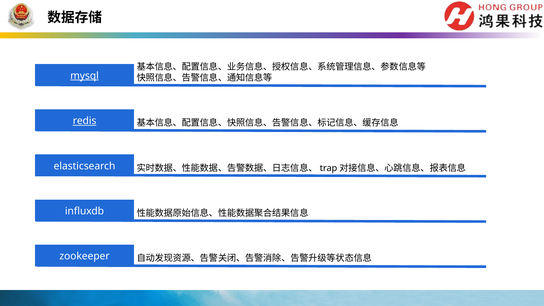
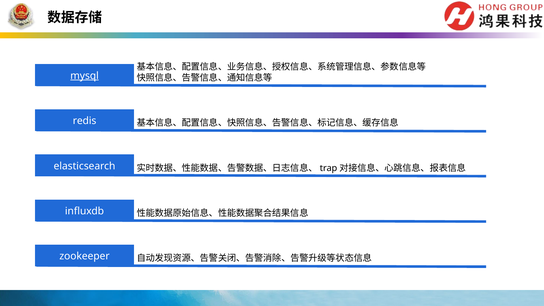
redis underline: present -> none (85, 121)
